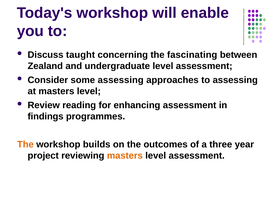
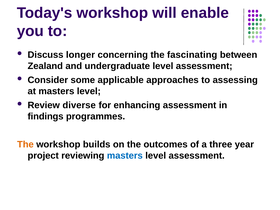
taught: taught -> longer (80, 55)
some assessing: assessing -> applicable (121, 80)
reading: reading -> diverse (79, 105)
masters colour: orange -> blue (125, 156)
